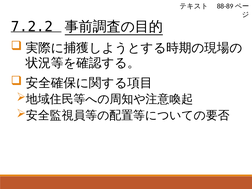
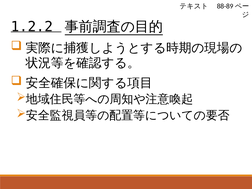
7.2.2: 7.2.2 -> 1.2.2 (32, 27)
